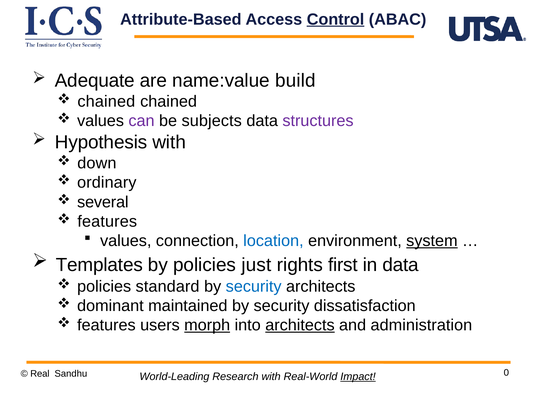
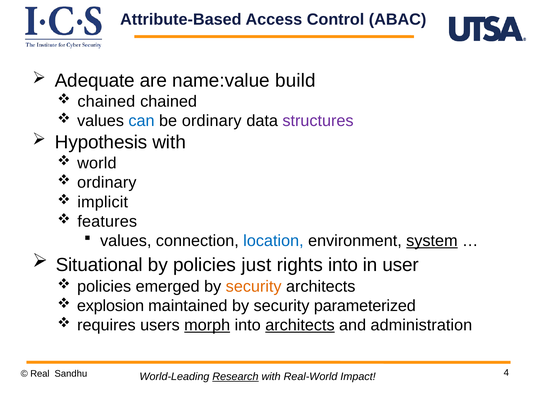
Control underline: present -> none (336, 19)
can colour: purple -> blue (142, 121)
be subjects: subjects -> ordinary (212, 121)
down: down -> world (97, 163)
several: several -> implicit (103, 202)
Templates: Templates -> Situational (99, 265)
rights first: first -> into (343, 265)
in data: data -> user (401, 265)
standard: standard -> emerged (168, 286)
security colour: blue -> orange (254, 286)
dominant: dominant -> explosion (111, 306)
dissatisfaction: dissatisfaction -> parameterized (365, 306)
features: features -> requires (106, 325)
0: 0 -> 4 (506, 373)
Research underline: none -> present (235, 377)
Impact underline: present -> none (358, 377)
